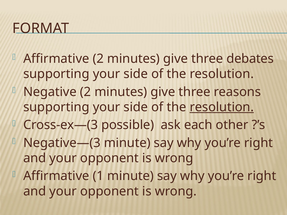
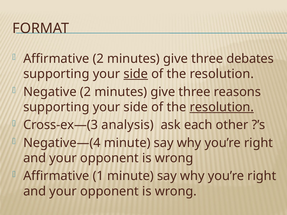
side underline: none -> present (136, 74)
possible: possible -> analysis (128, 125)
Negative—(3: Negative—(3 -> Negative—(4 (62, 143)
